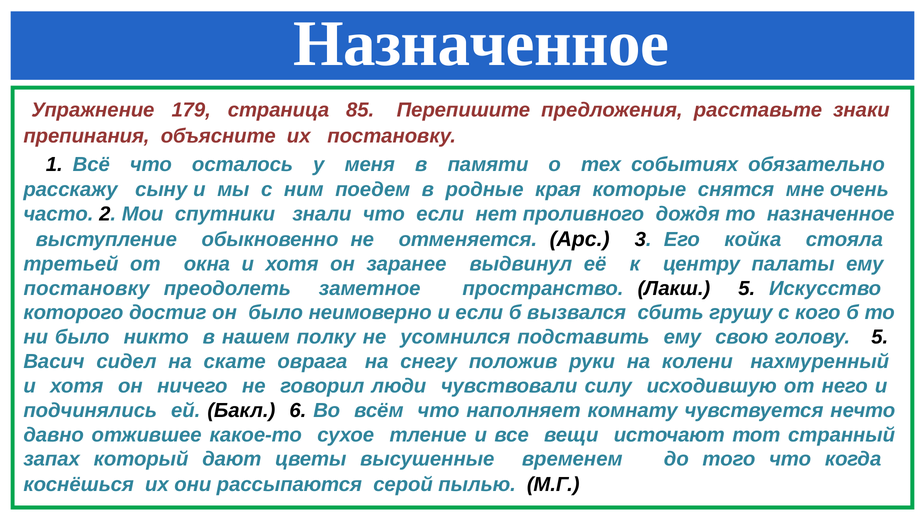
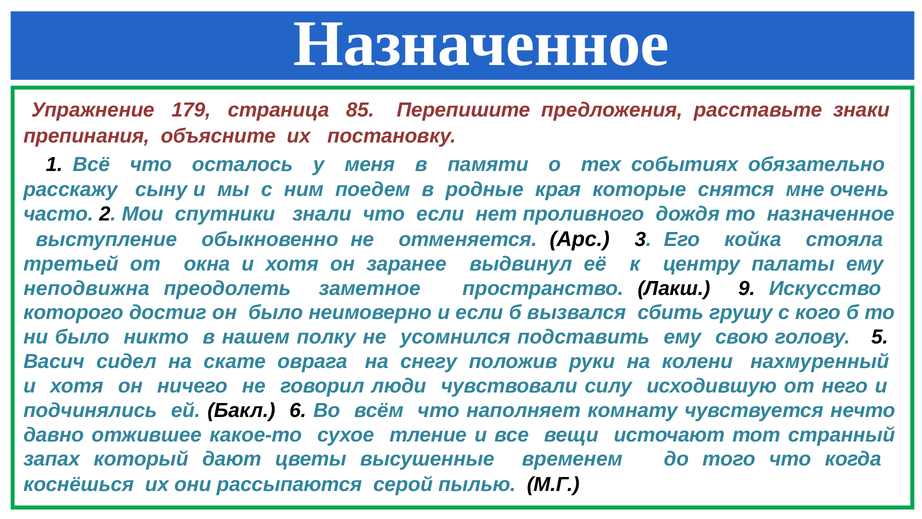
постановку: постановку -> неподвижна (87, 288)
Лакш 5: 5 -> 9 (747, 288)
